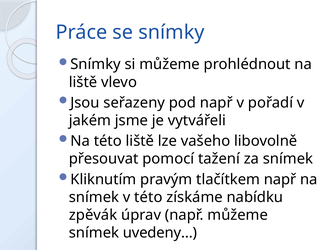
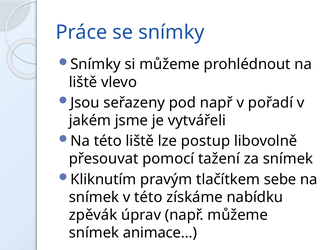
vašeho: vašeho -> postup (205, 141)
tlačítkem např: např -> sebe (280, 179)
uvedeny…: uvedeny… -> animace… (160, 233)
